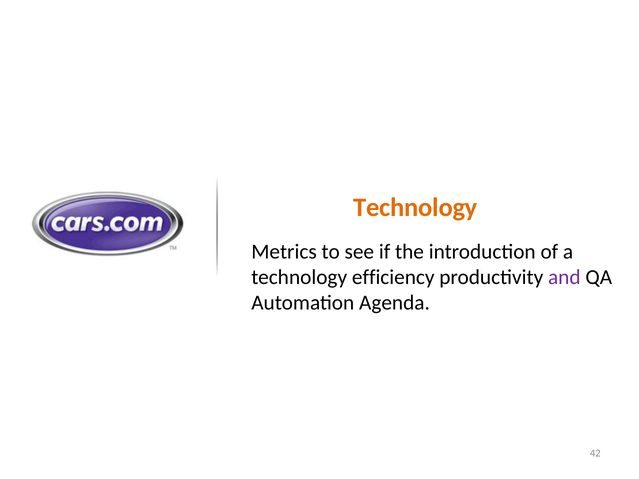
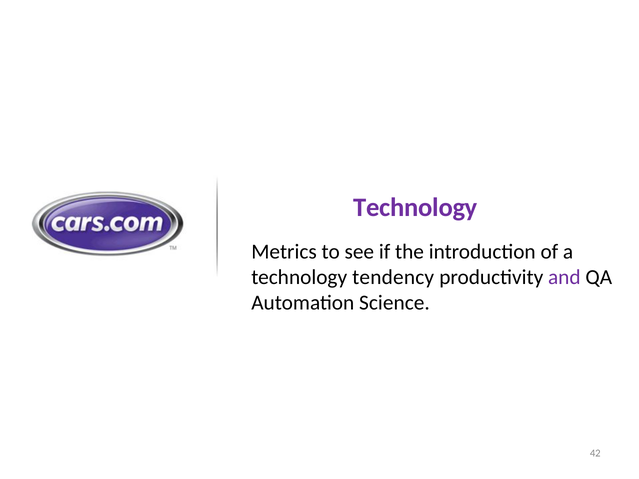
Technology colour: orange -> purple (415, 207)
efficiency: efficiency -> tendency (393, 277)
Agenda: Agenda -> Science (394, 303)
